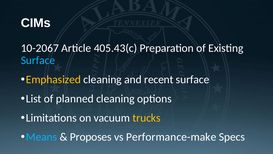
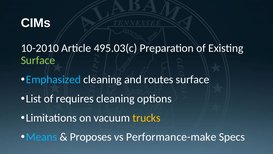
10-2067: 10-2067 -> 10-2010 (40, 48)
405.43(c: 405.43(c -> 495.03(c (115, 48)
Surface colour: light blue -> light green (38, 60)
Emphasized colour: yellow -> light blue (53, 79)
recent: recent -> routes (159, 79)
planned: planned -> requires (75, 98)
